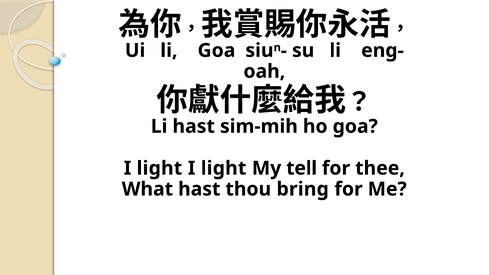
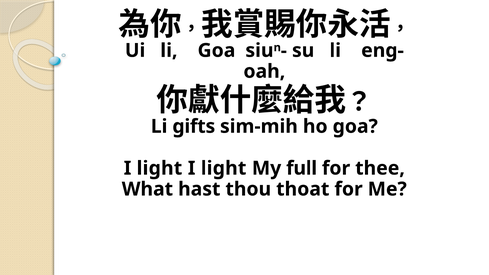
Li hast: hast -> gifts (194, 126)
tell: tell -> full (302, 168)
bring: bring -> thoat (303, 189)
